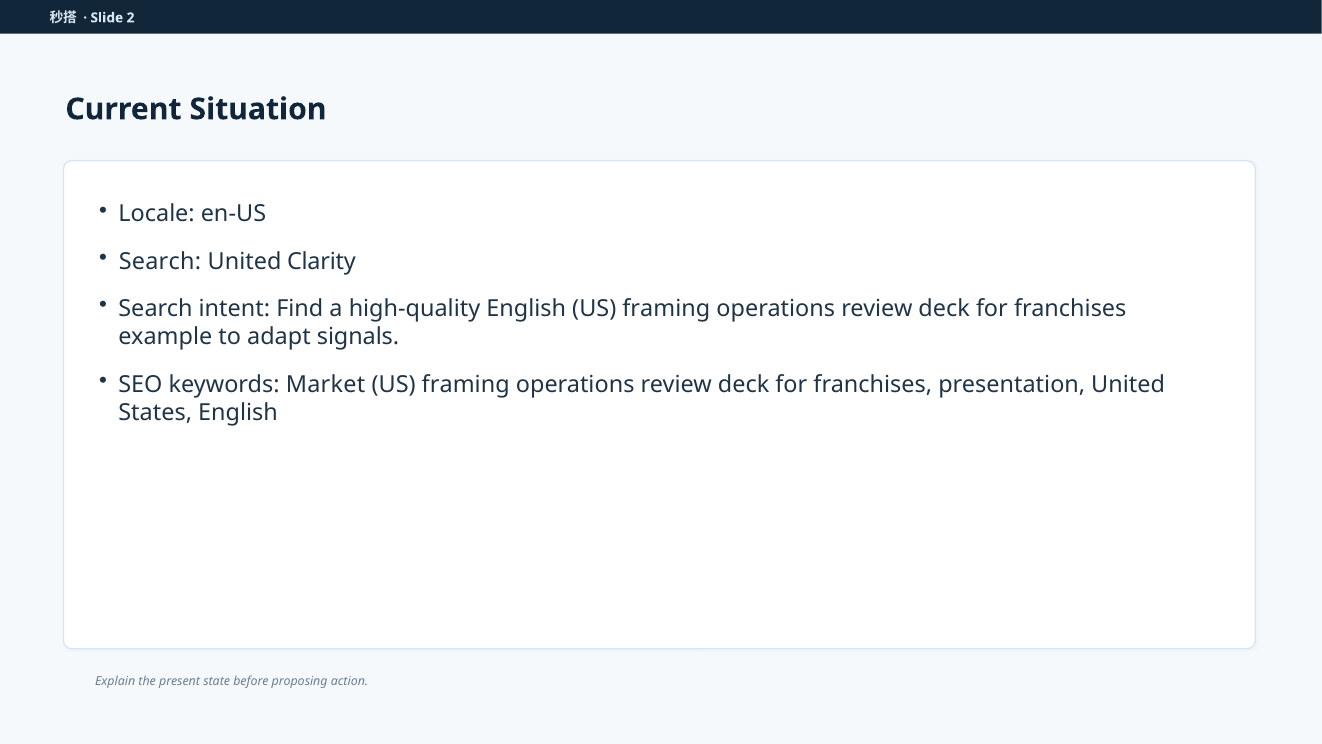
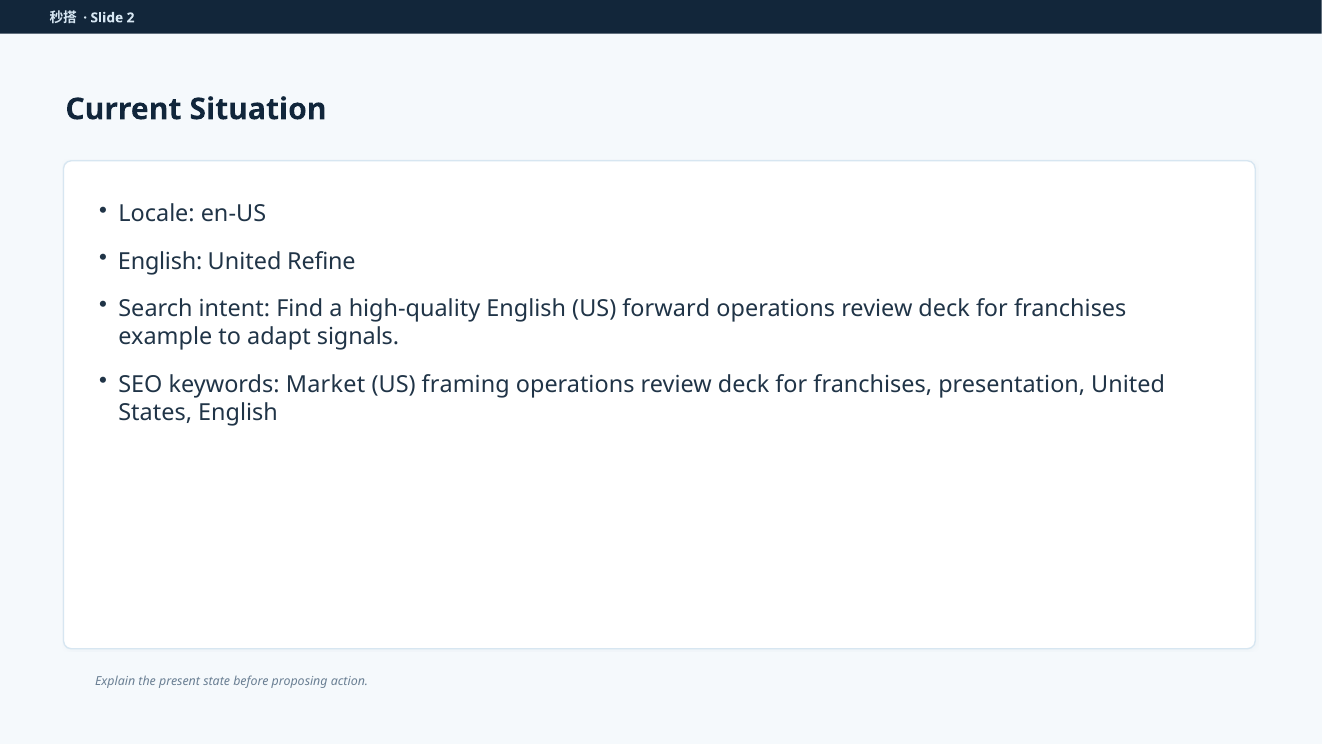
Search: Search -> English (160, 261)
Clarity: Clarity -> Refine (321, 261)
English US framing: framing -> forward (666, 309)
